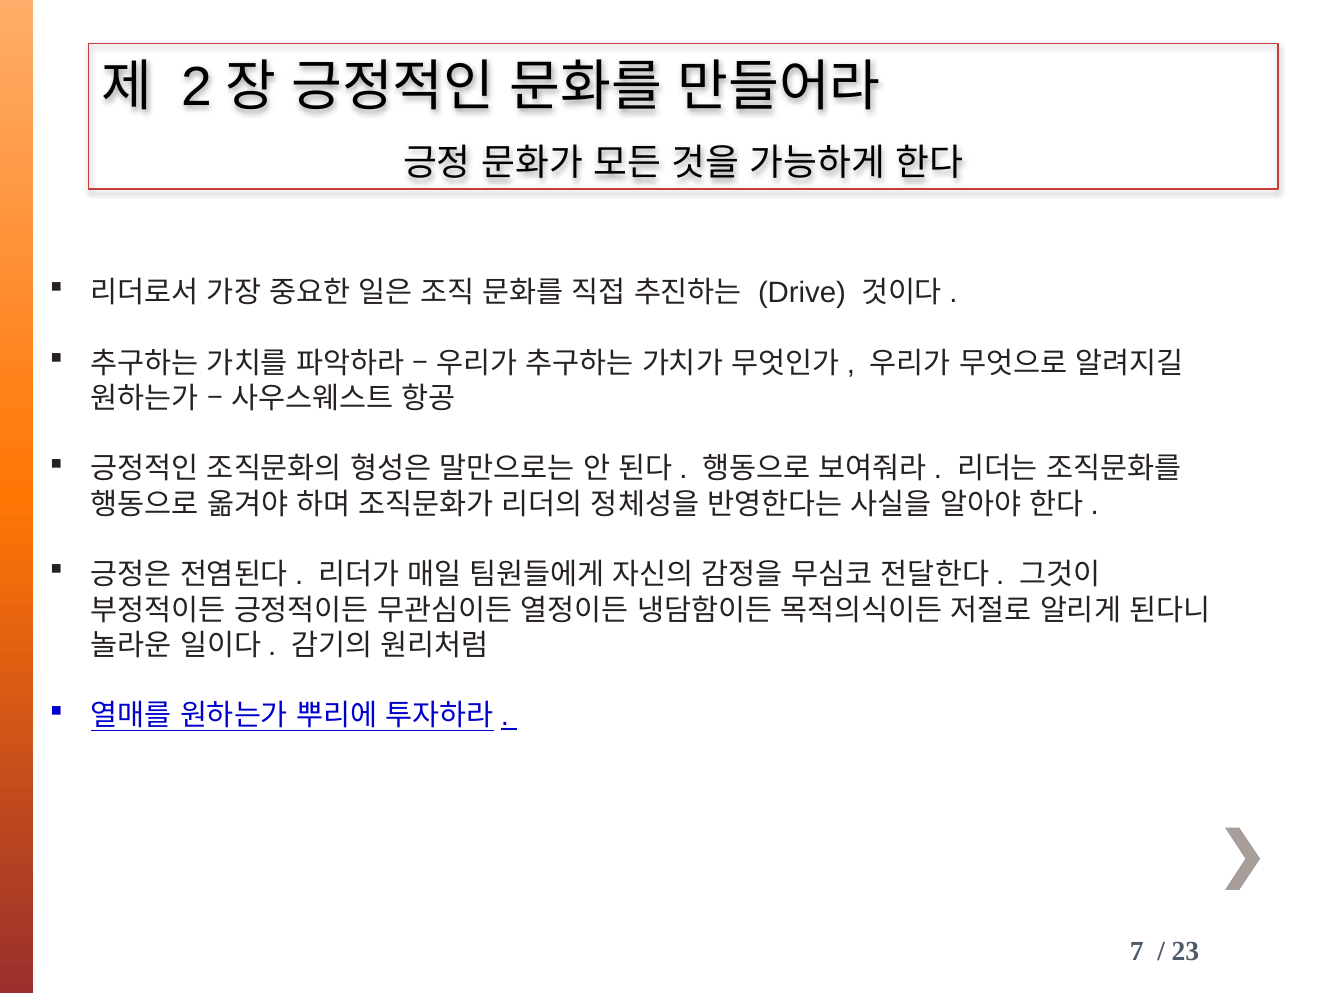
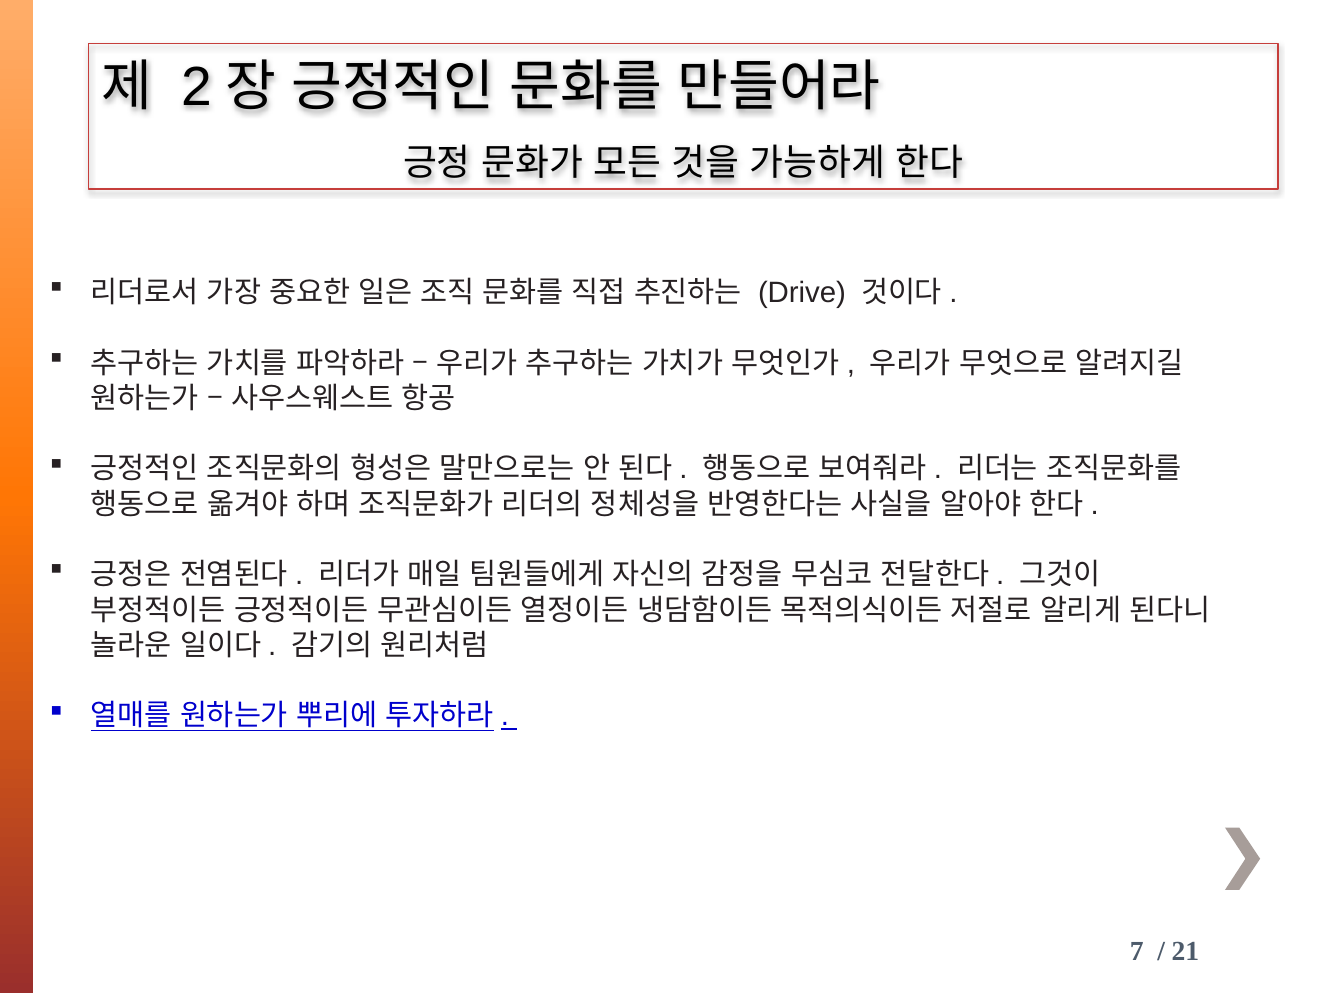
23: 23 -> 21 (1185, 952)
